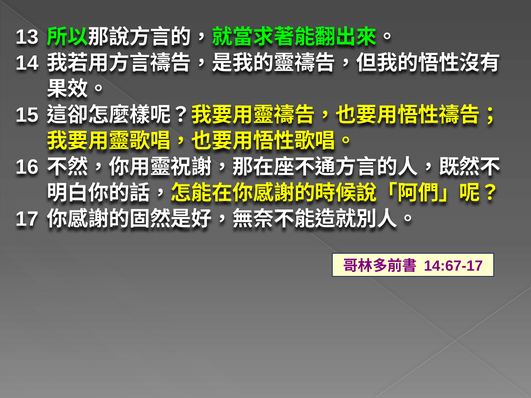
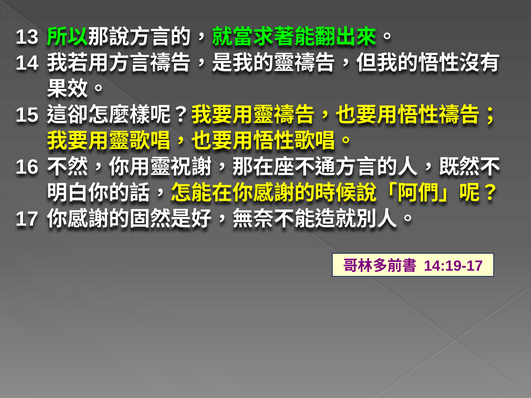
14:67-17: 14:67-17 -> 14:19-17 (453, 266)
